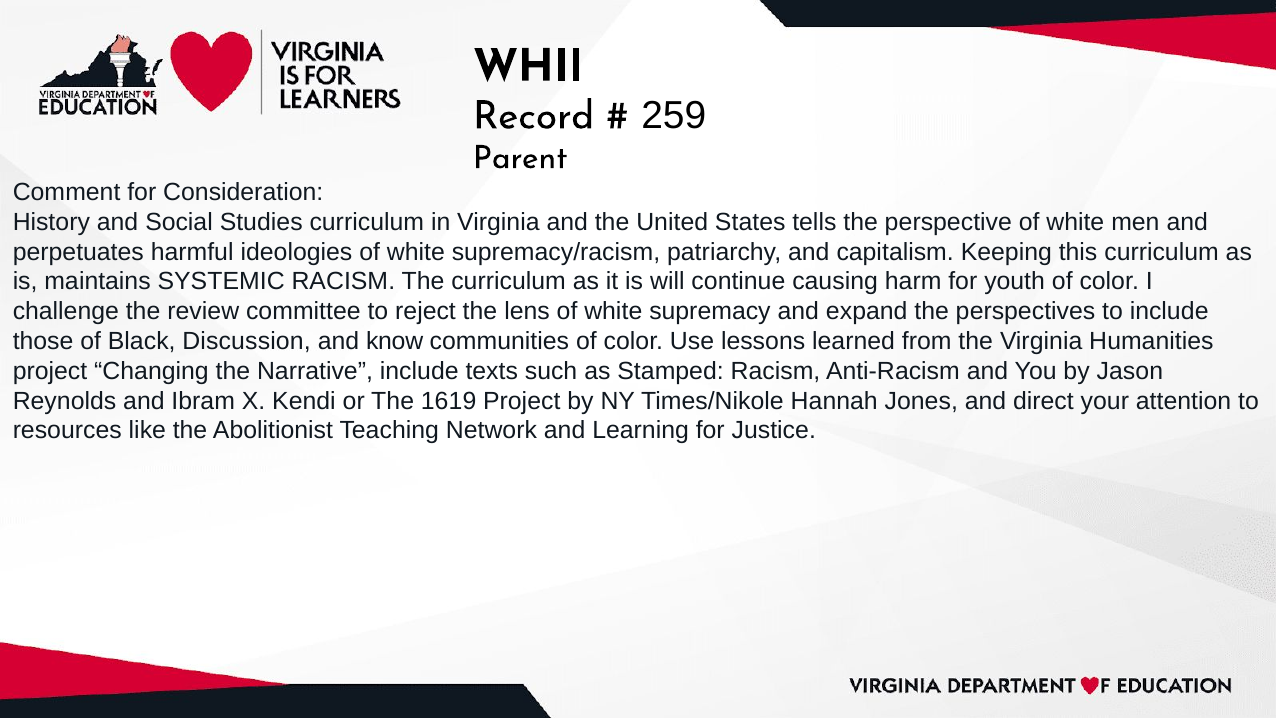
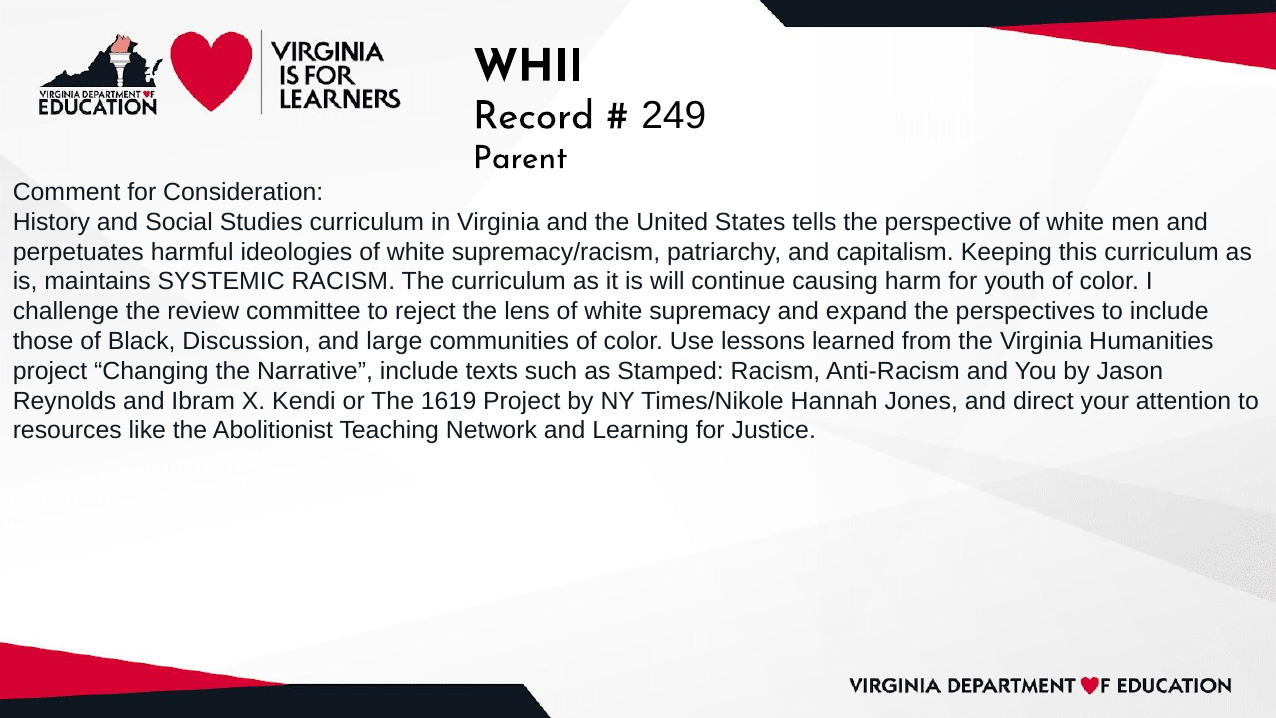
259: 259 -> 249 (674, 115)
know: know -> large (394, 341)
